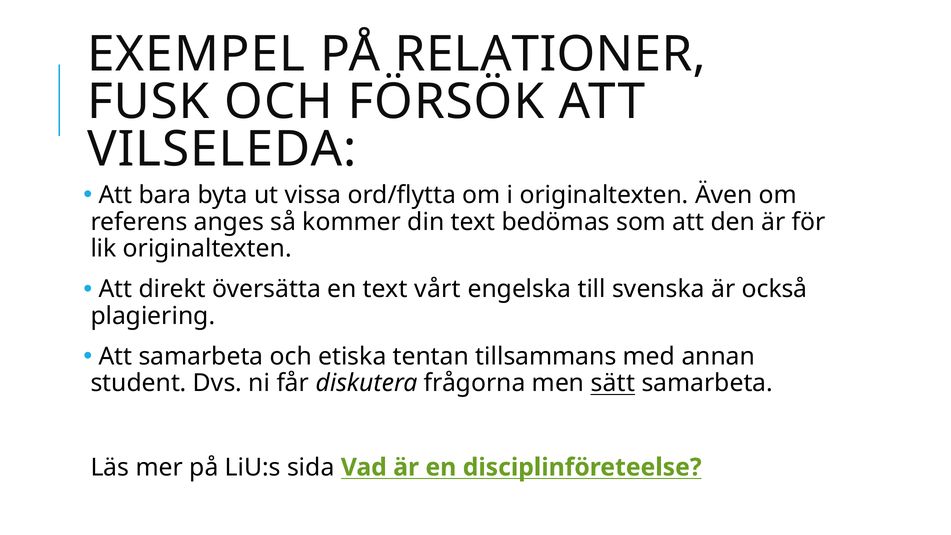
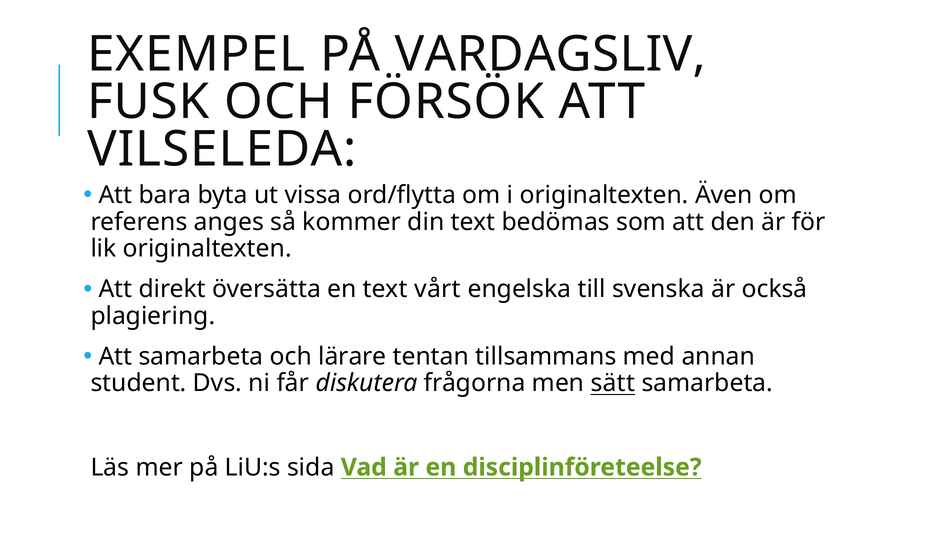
RELATIONER: RELATIONER -> VARDAGSLIV (550, 54)
etiska: etiska -> lärare (352, 357)
